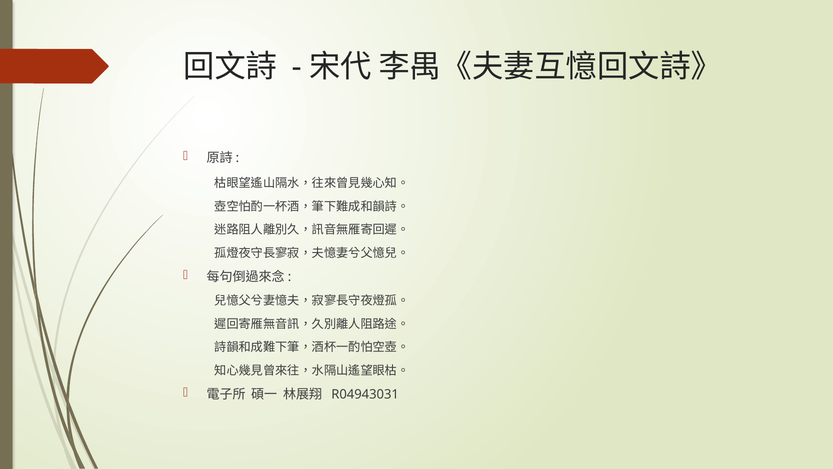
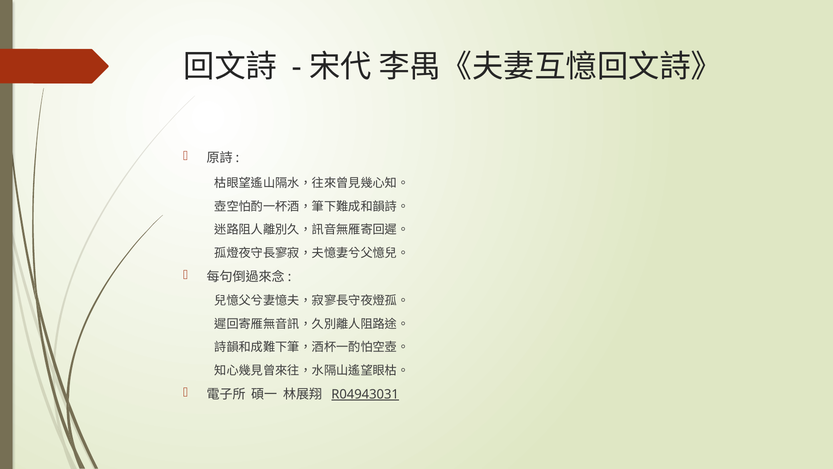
R04943031 underline: none -> present (365, 394)
